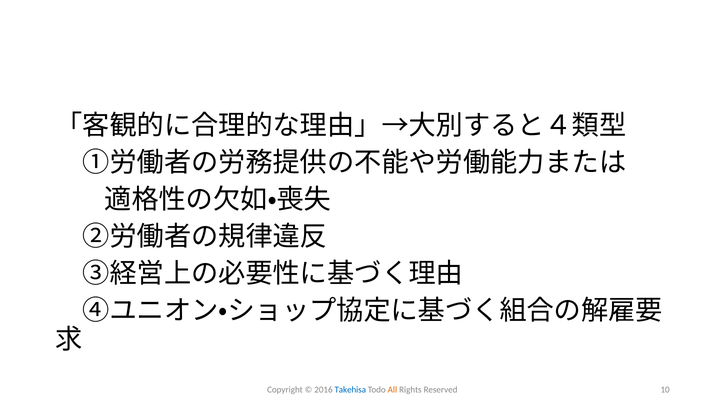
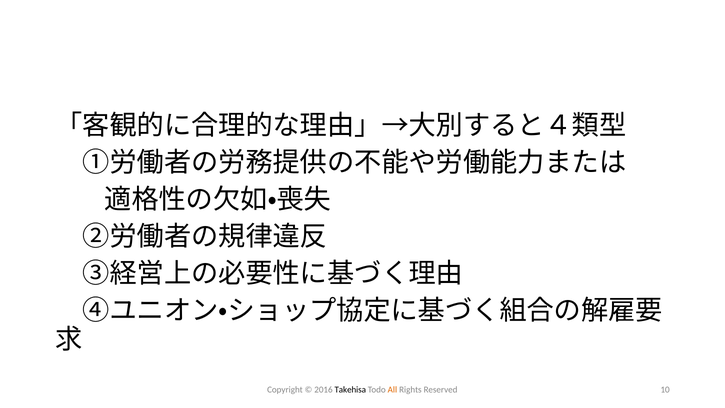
Takehisa colour: blue -> black (350, 389)
